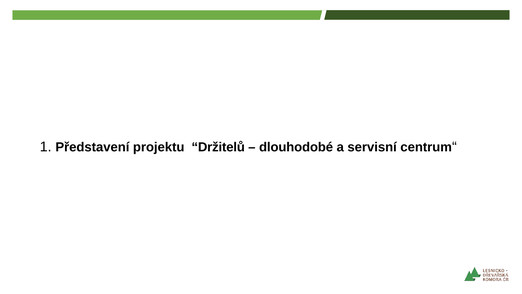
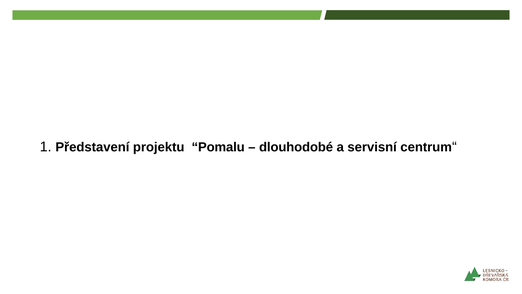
Držitelů: Držitelů -> Pomalu (218, 147)
